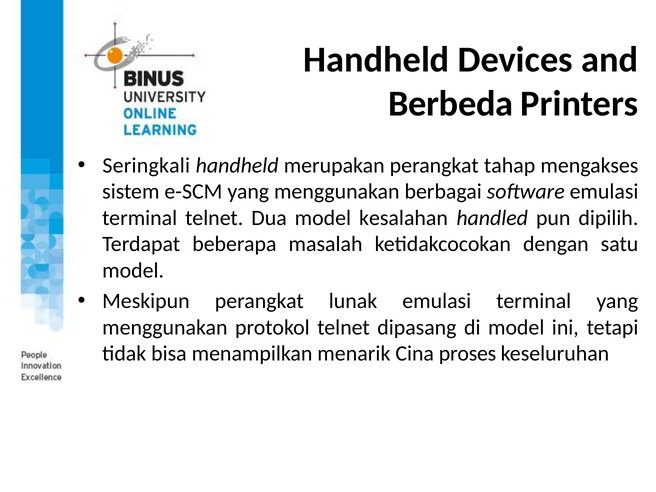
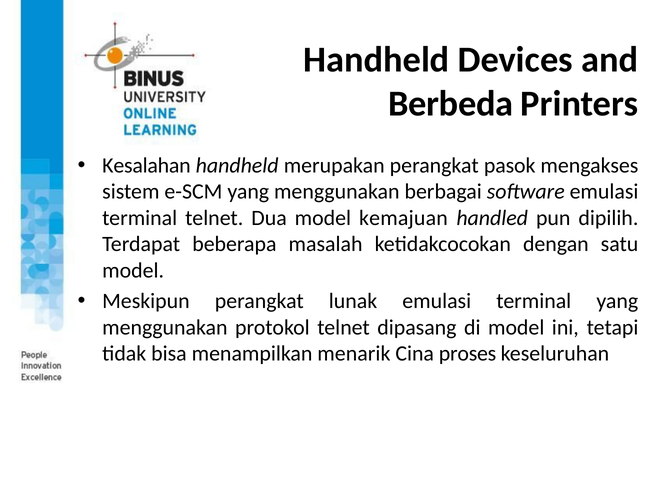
Seringkali: Seringkali -> Kesalahan (146, 166)
tahap: tahap -> pasok (510, 166)
kesalahan: kesalahan -> kemajuan (403, 218)
